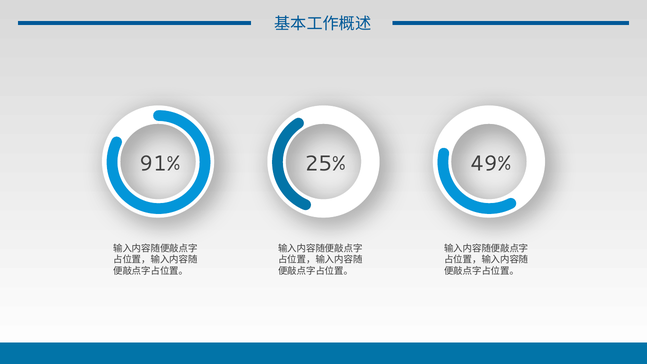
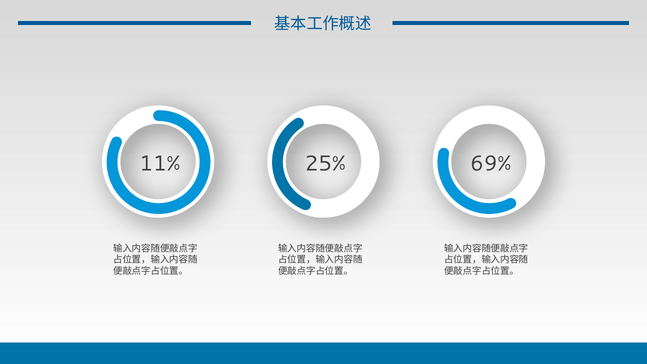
91%: 91% -> 11% (160, 164)
49%: 49% -> 69% (491, 164)
